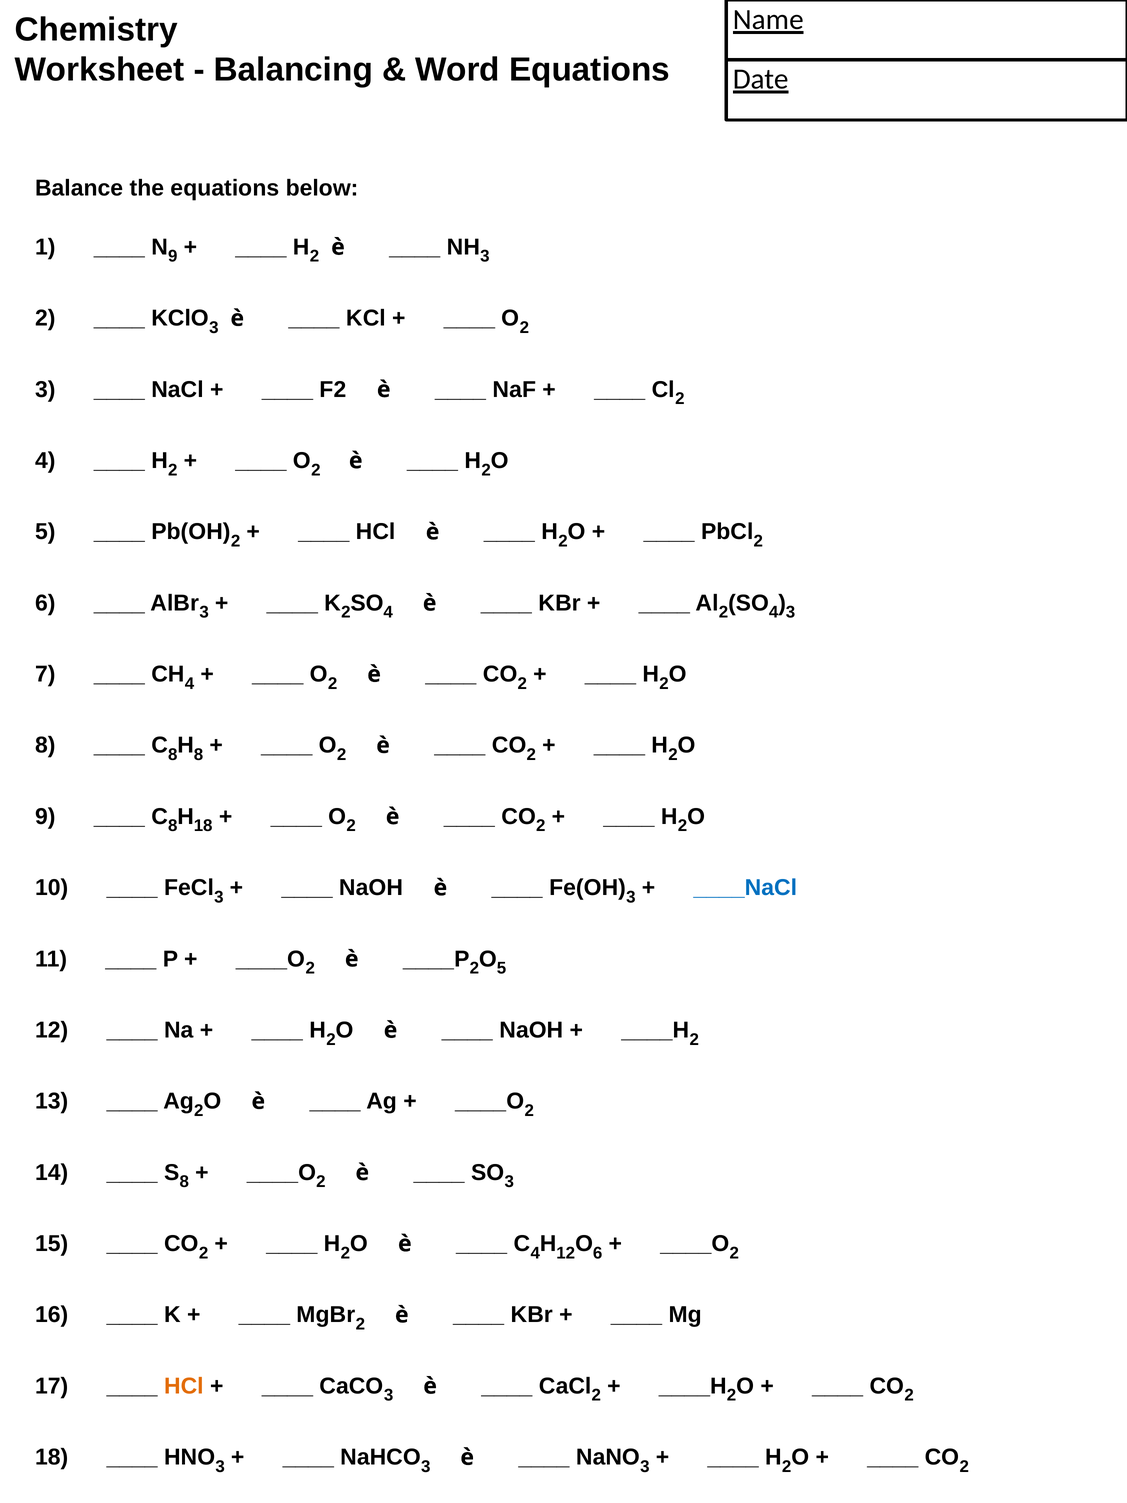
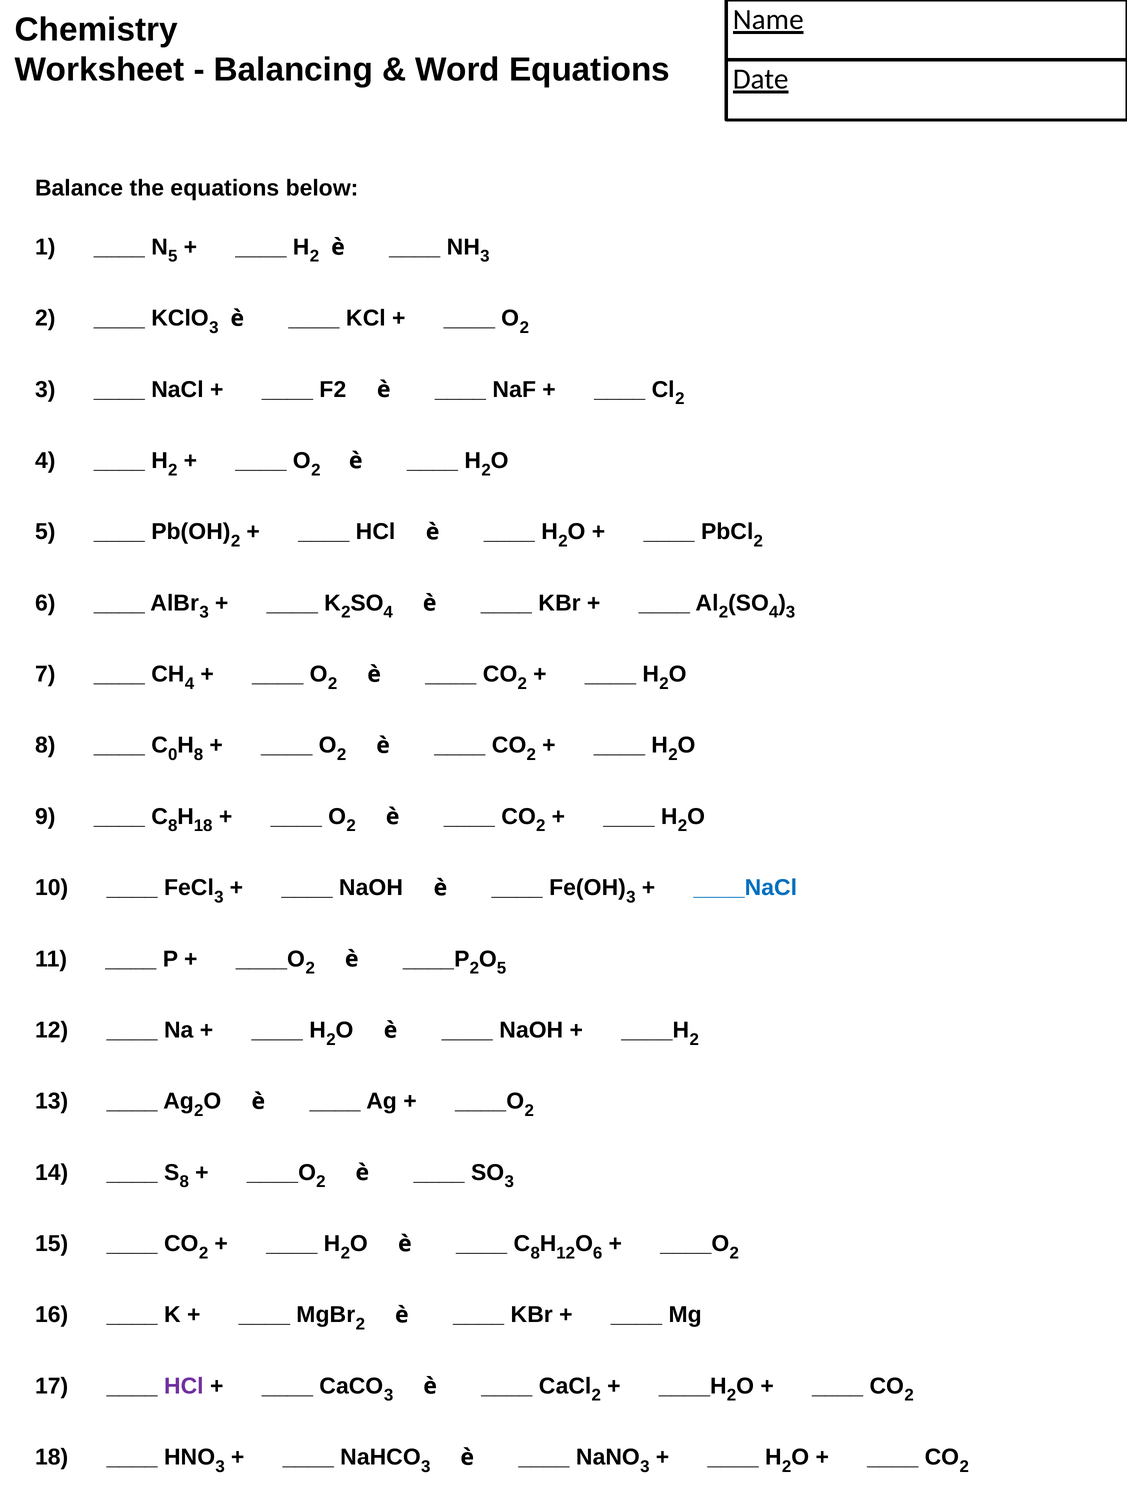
9: 9 -> 5 (173, 256)
8: 8 -> 0 (173, 755)
4: 4 -> 8 (535, 1253)
HCl colour: orange -> purple (184, 1386)
